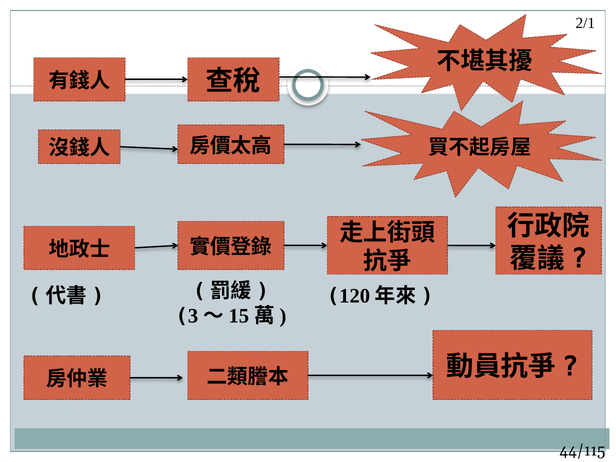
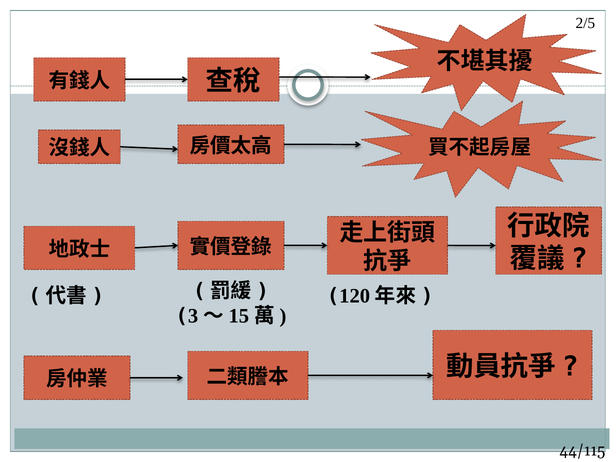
2/1: 2/1 -> 2/5 (585, 23)
